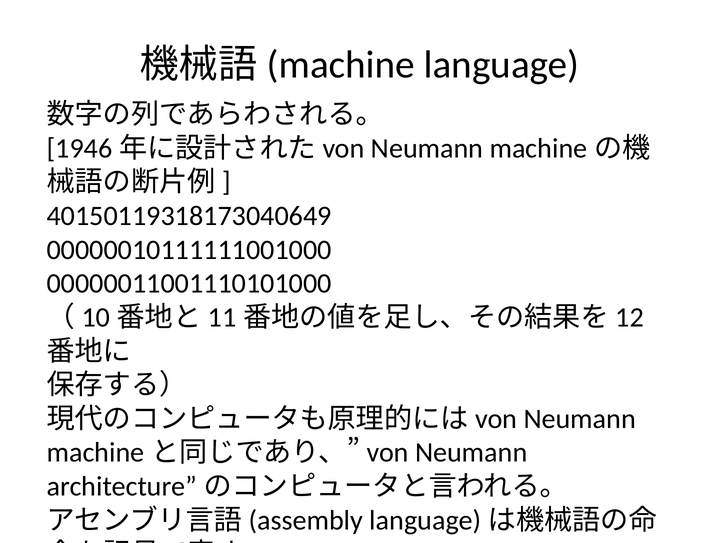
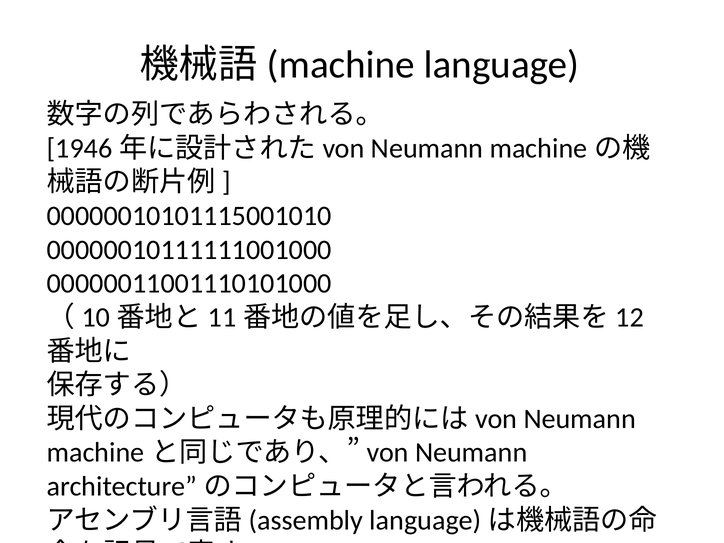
40150119318173040649: 40150119318173040649 -> 00000010101115001010 (189, 216)
